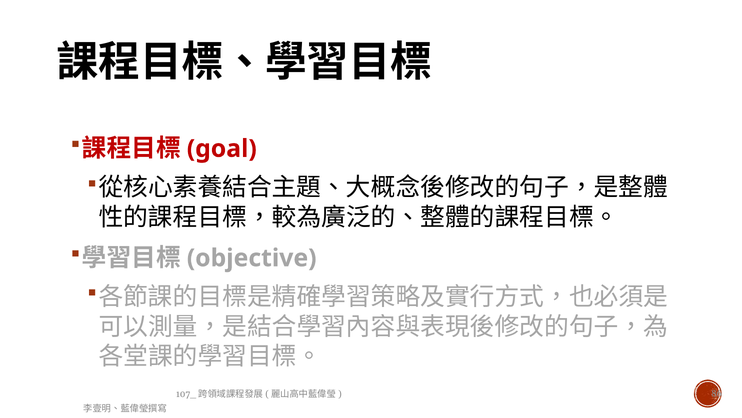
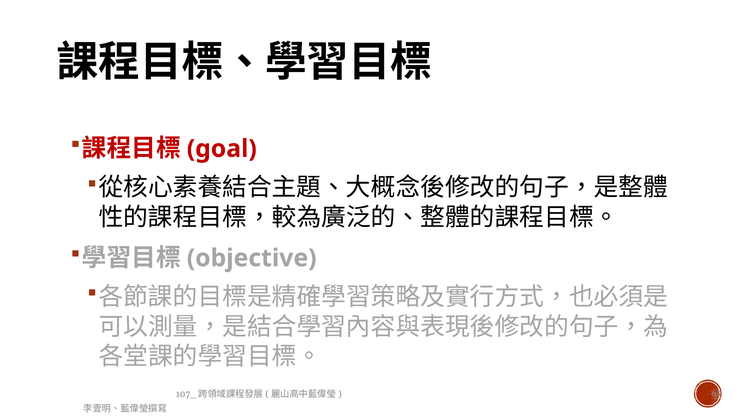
86: 86 -> 67 (716, 393)
